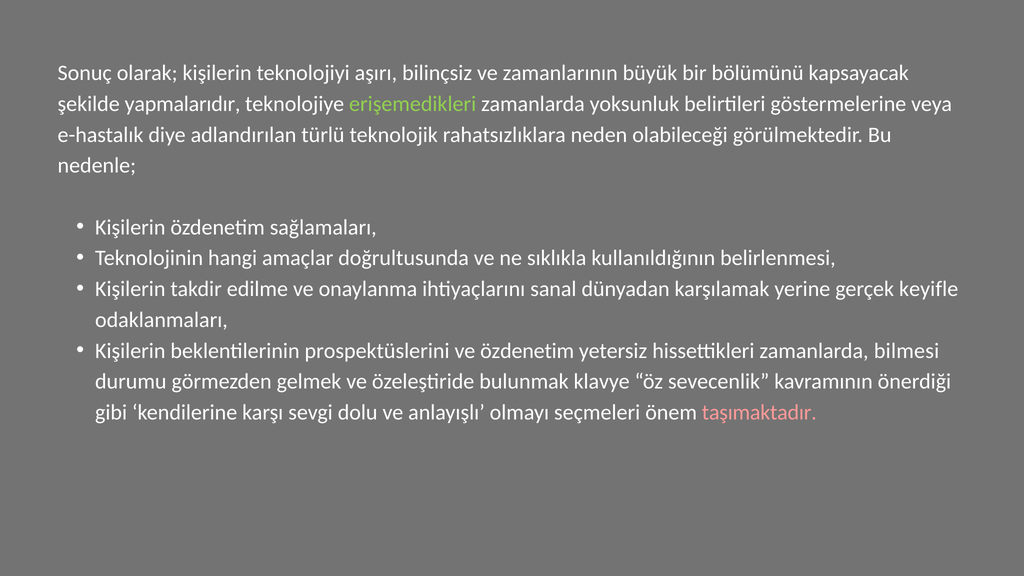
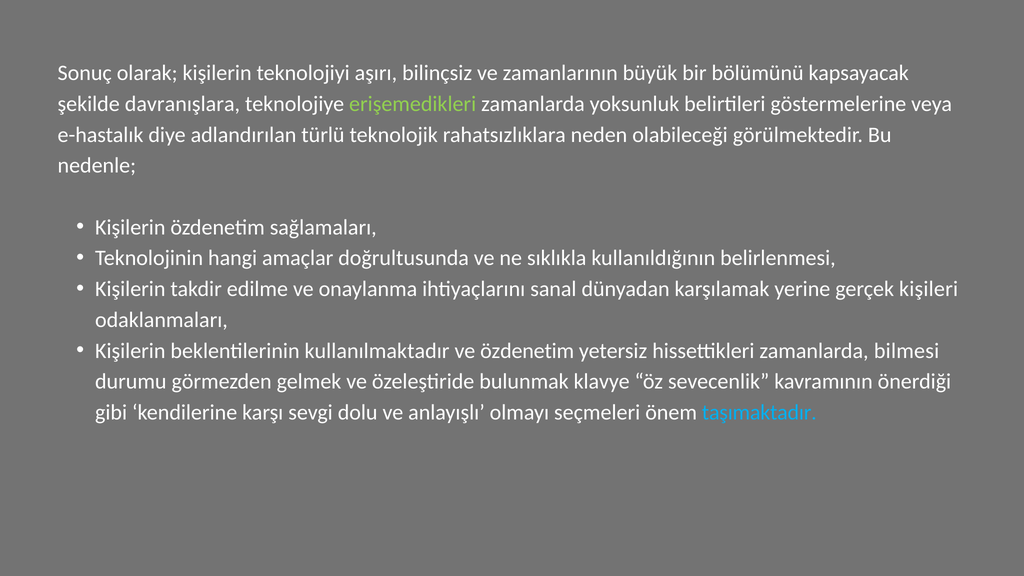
yapmalarıdır: yapmalarıdır -> davranışlara (182, 104)
keyifle: keyifle -> kişileri (929, 289)
prospektüslerini: prospektüslerini -> kullanılmaktadır (377, 351)
taşımaktadır colour: pink -> light blue (759, 412)
